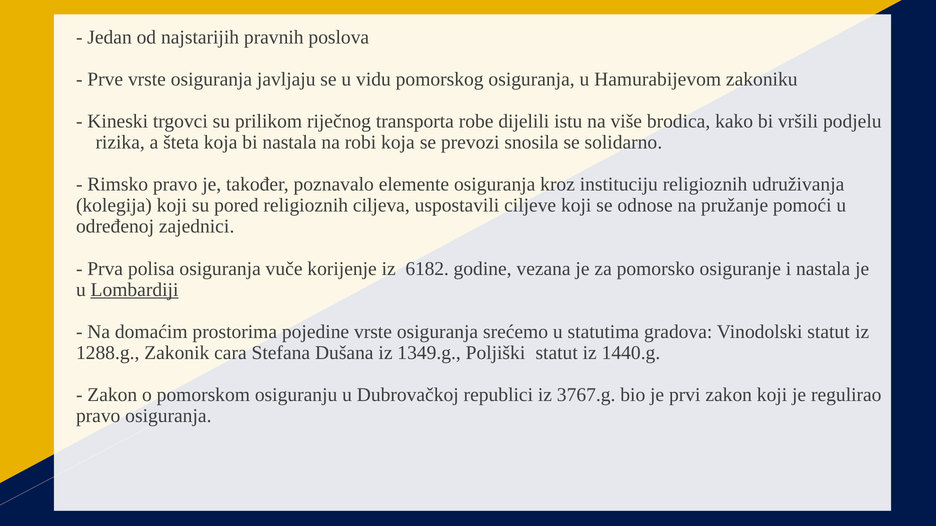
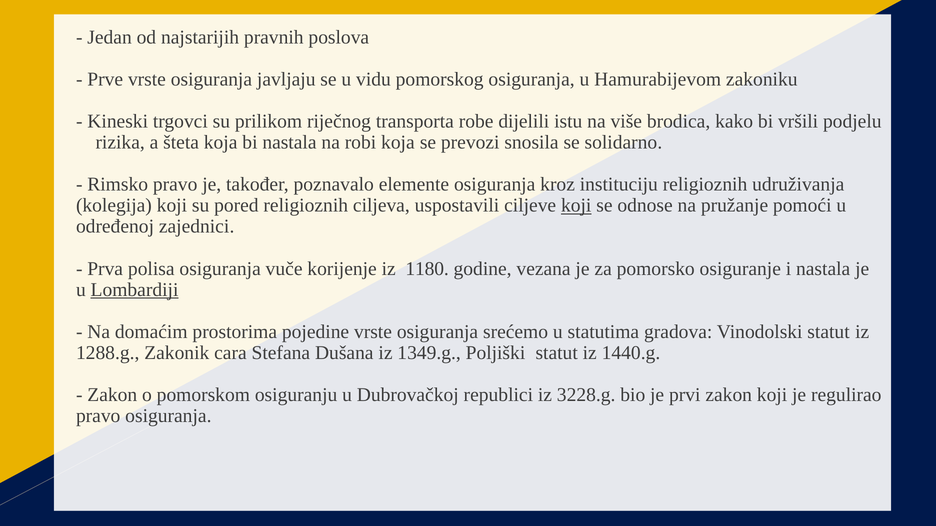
koji underline: none -> present (576, 206)
6182: 6182 -> 1180 (427, 269)
3767.g: 3767.g -> 3228.g (586, 395)
